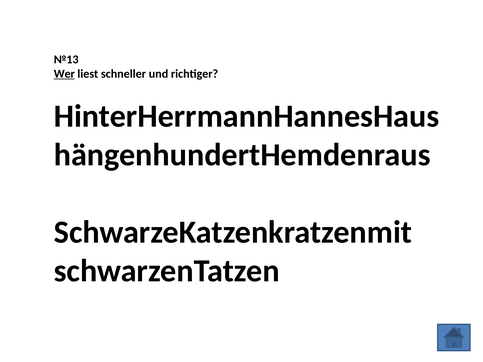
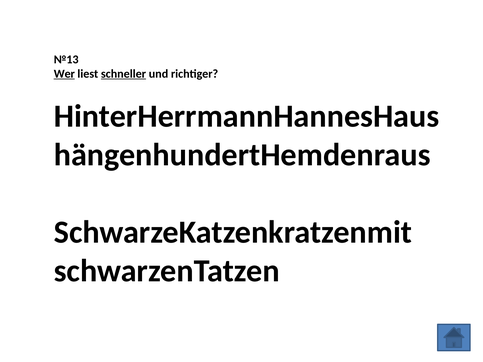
schneller underline: none -> present (123, 74)
